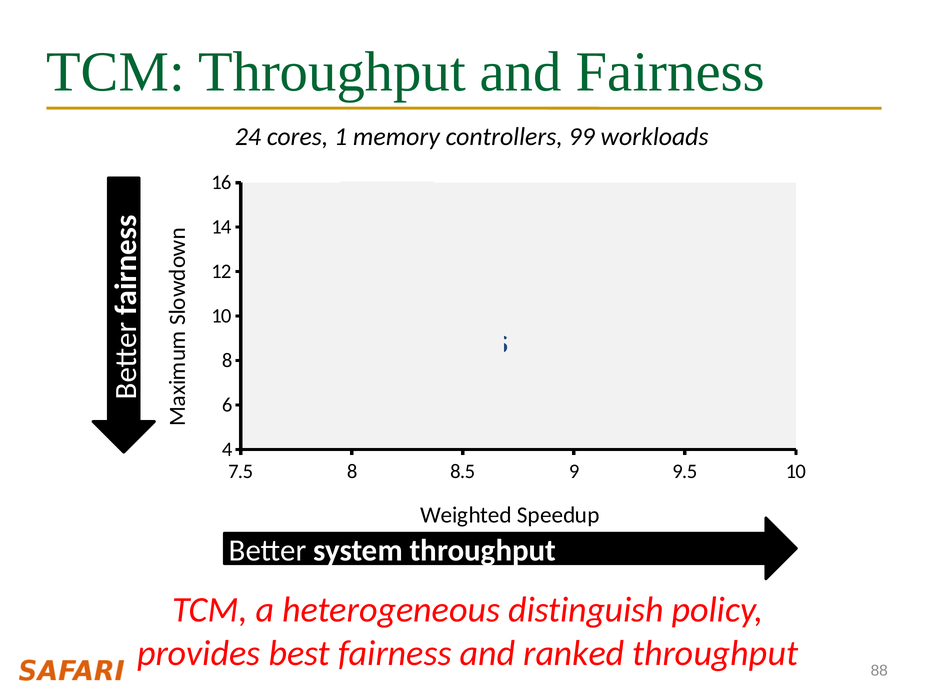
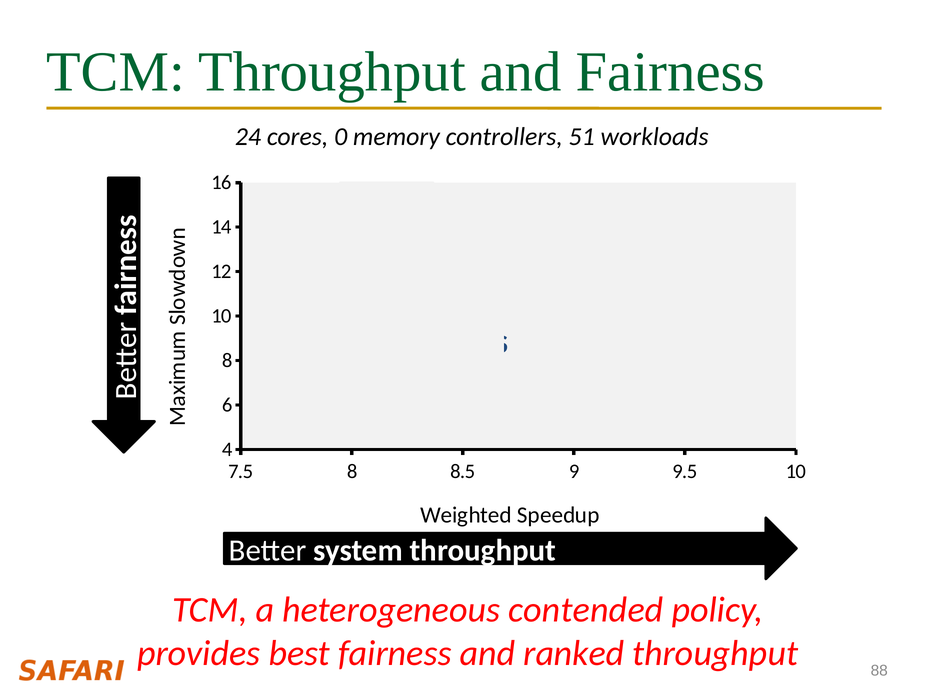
1: 1 -> 0 (341, 137)
99: 99 -> 51 (582, 137)
distinguish: distinguish -> contended (586, 610)
